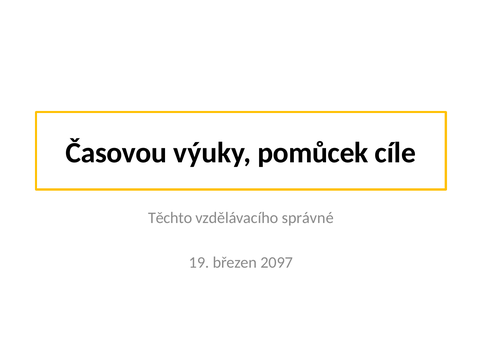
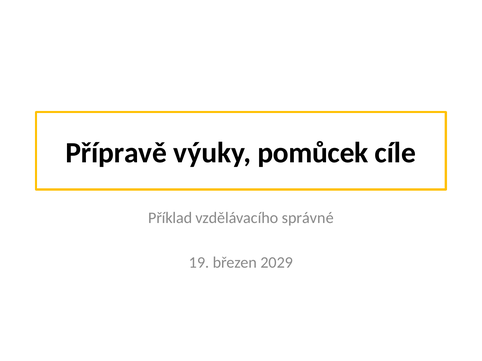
Časovou: Časovou -> Přípravě (116, 153)
Těchto: Těchto -> Příklad (170, 218)
2097: 2097 -> 2029 (277, 263)
